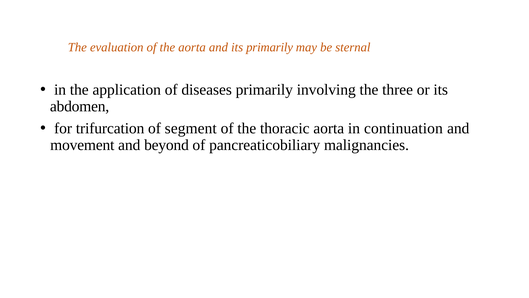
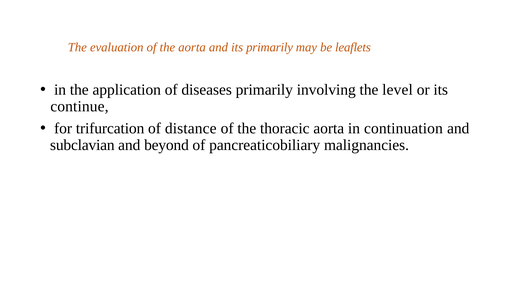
sternal: sternal -> leaflets (353, 47)
three: three -> level (398, 89)
abdomen: abdomen -> continue (79, 106)
segment: segment -> distance (191, 128)
movement: movement -> subclavian (82, 145)
